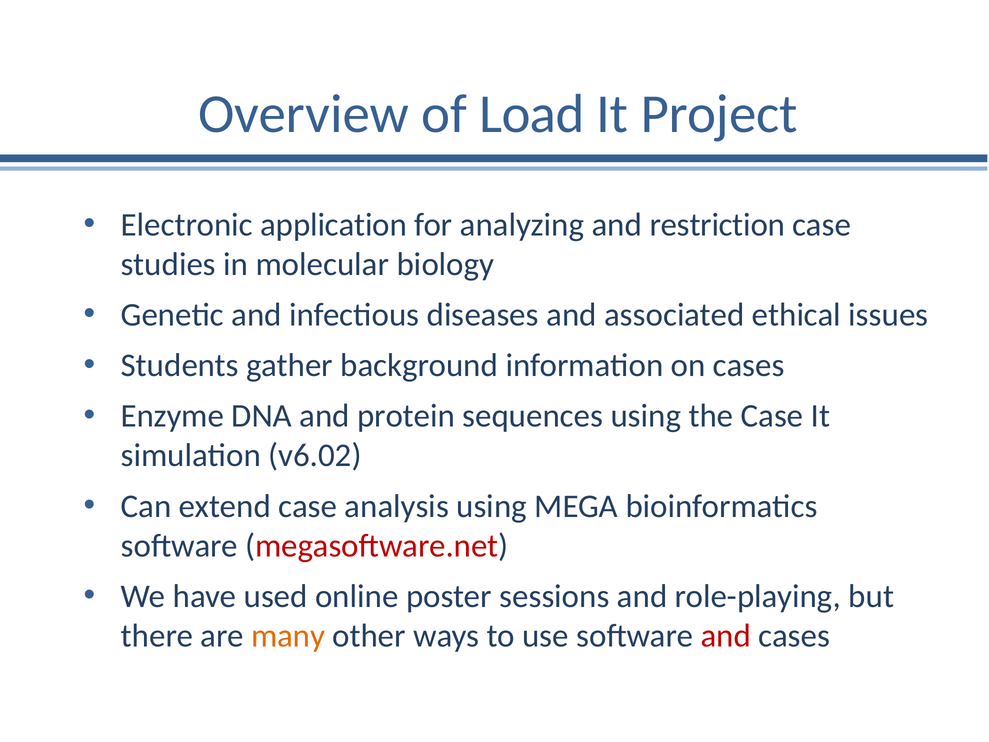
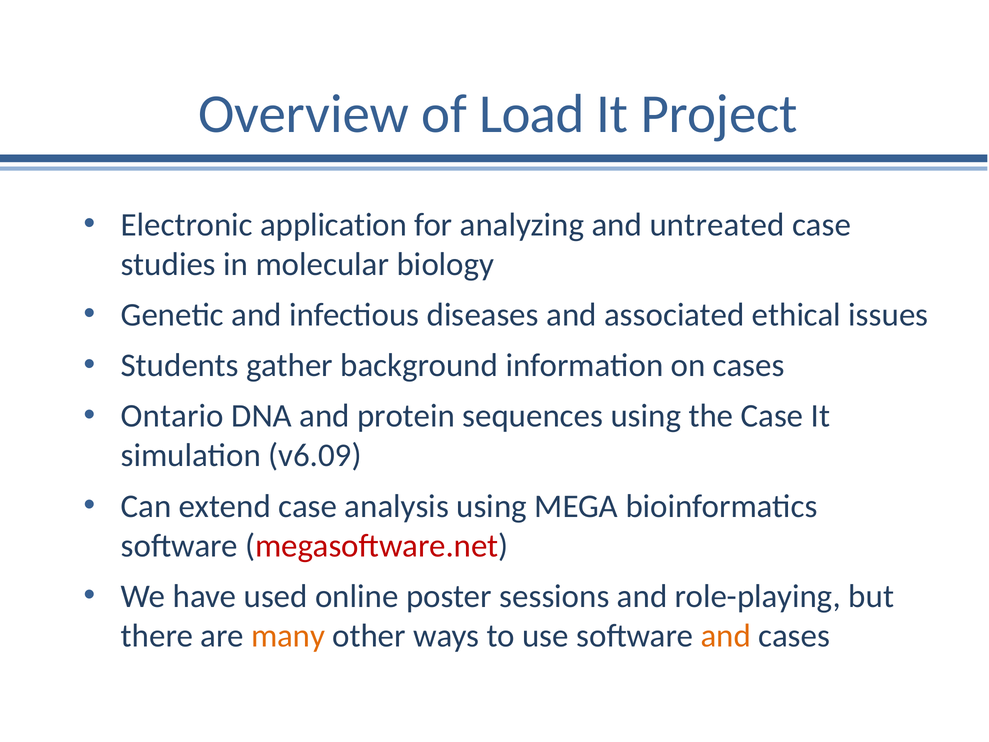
restriction: restriction -> untreated (717, 225)
Enzyme: Enzyme -> Ontario (172, 416)
v6.02: v6.02 -> v6.09 (315, 455)
and colour: red -> orange (726, 636)
